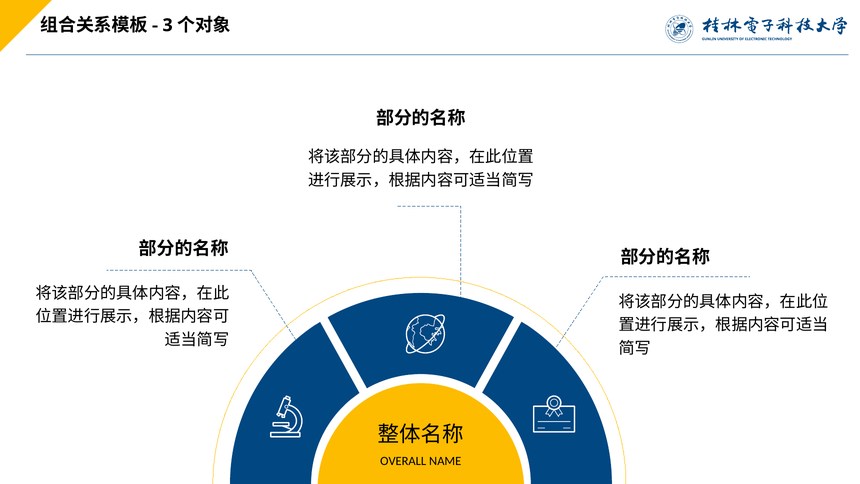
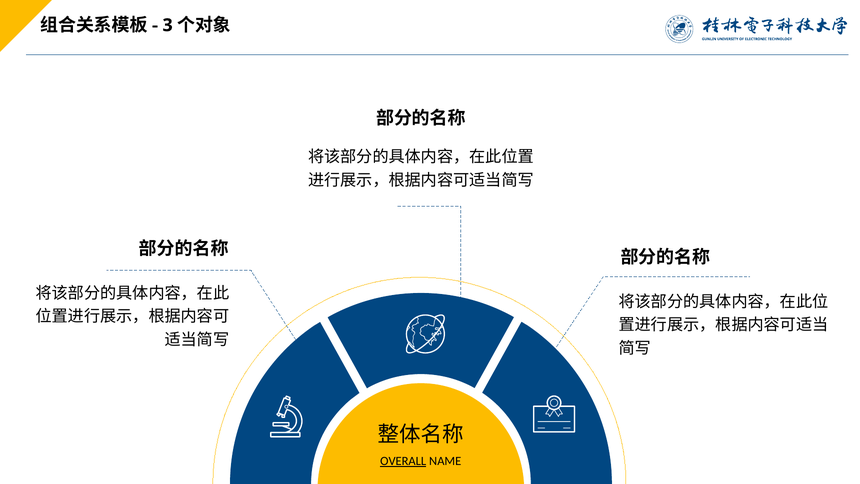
OVERALL underline: none -> present (403, 461)
